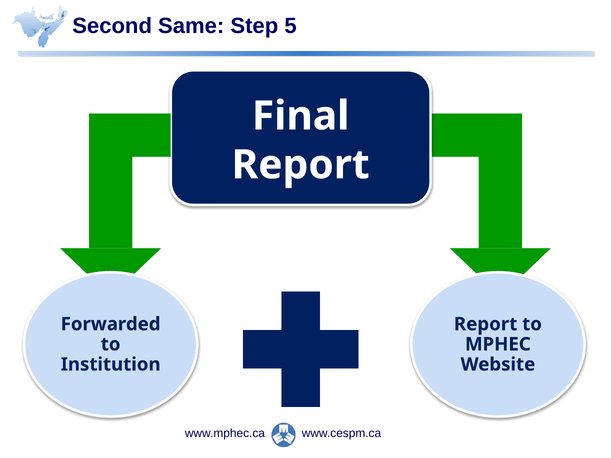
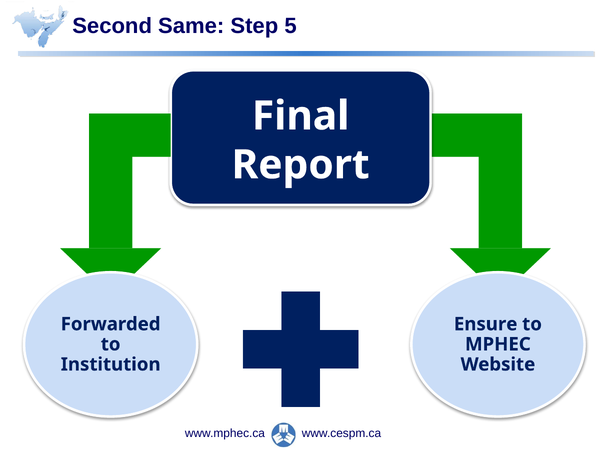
Report: Report -> Ensure (486, 324)
